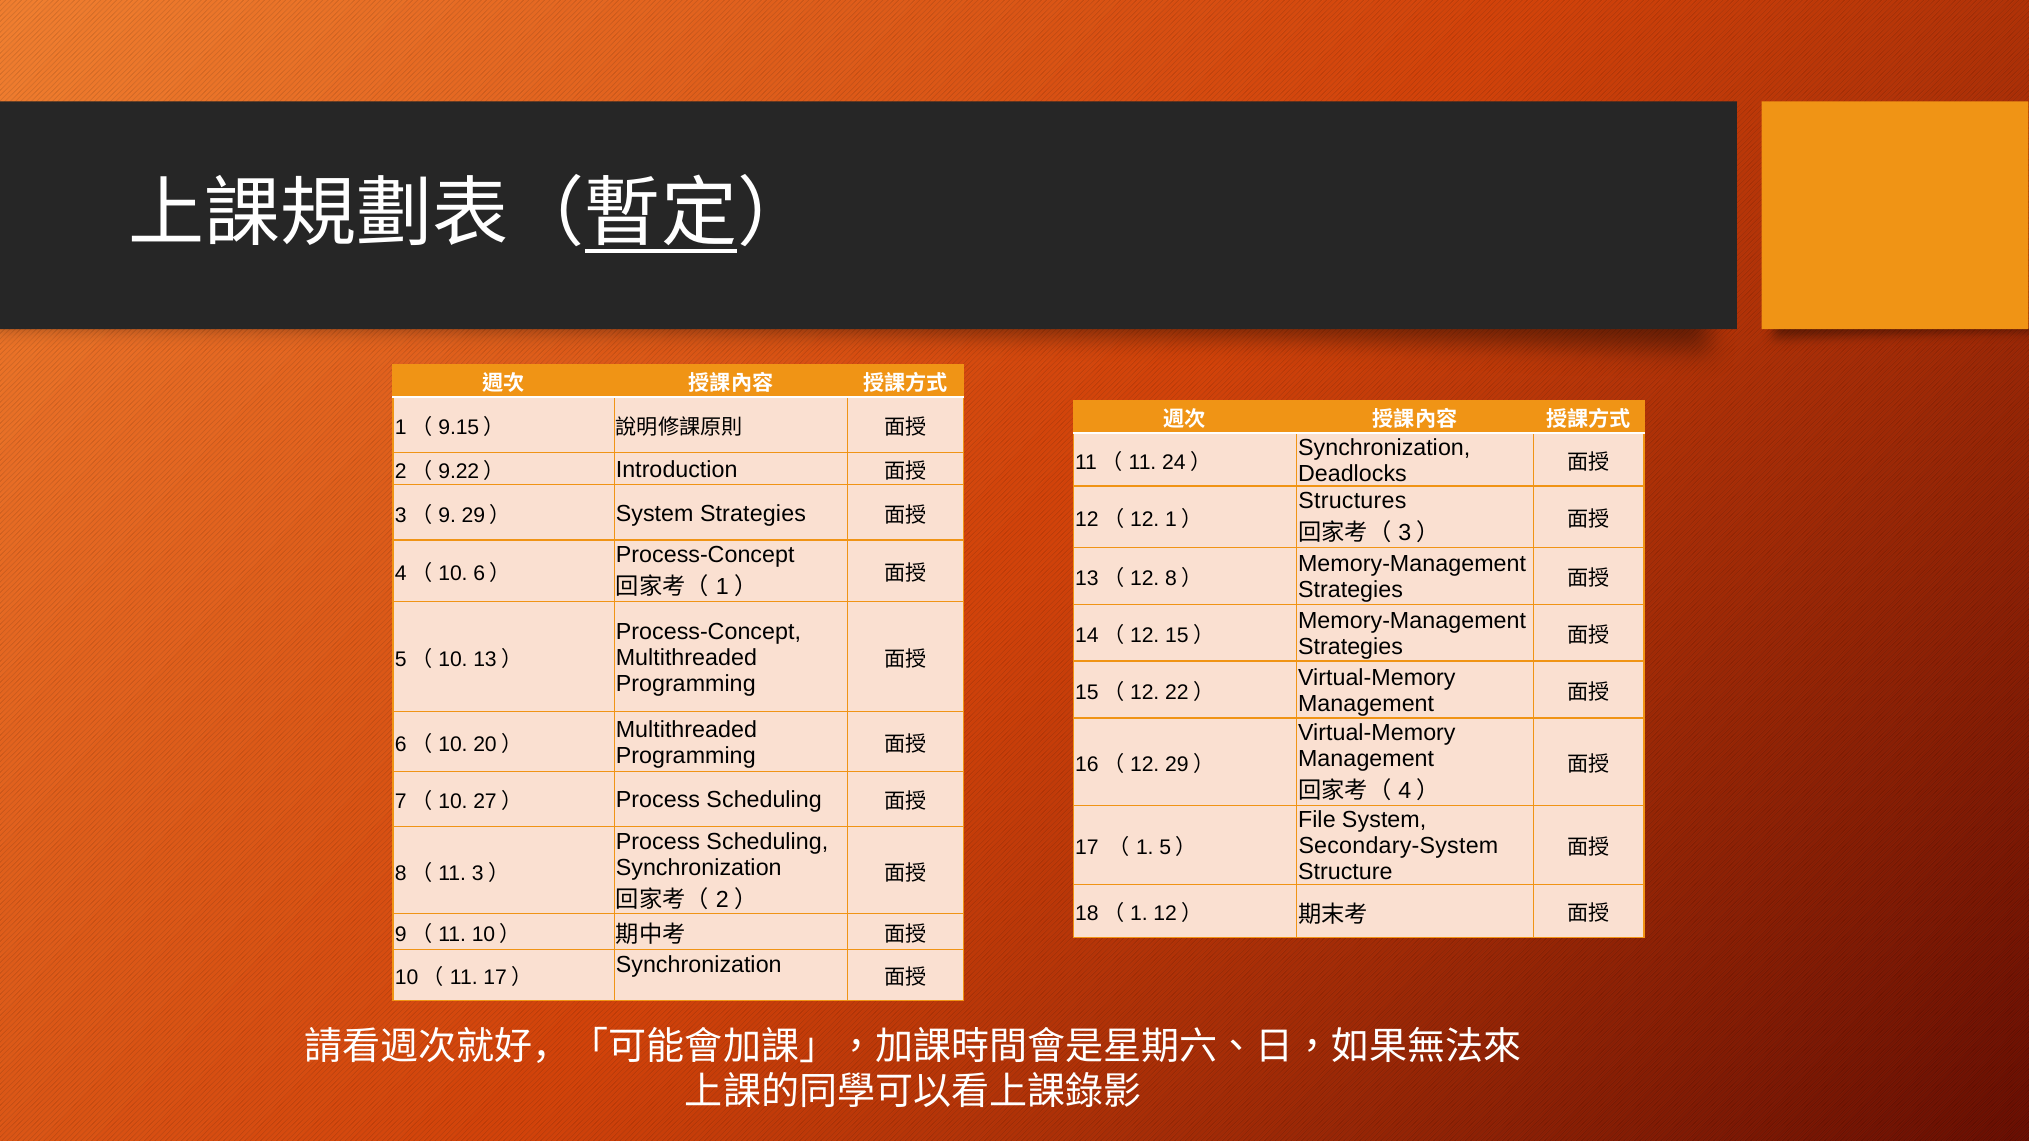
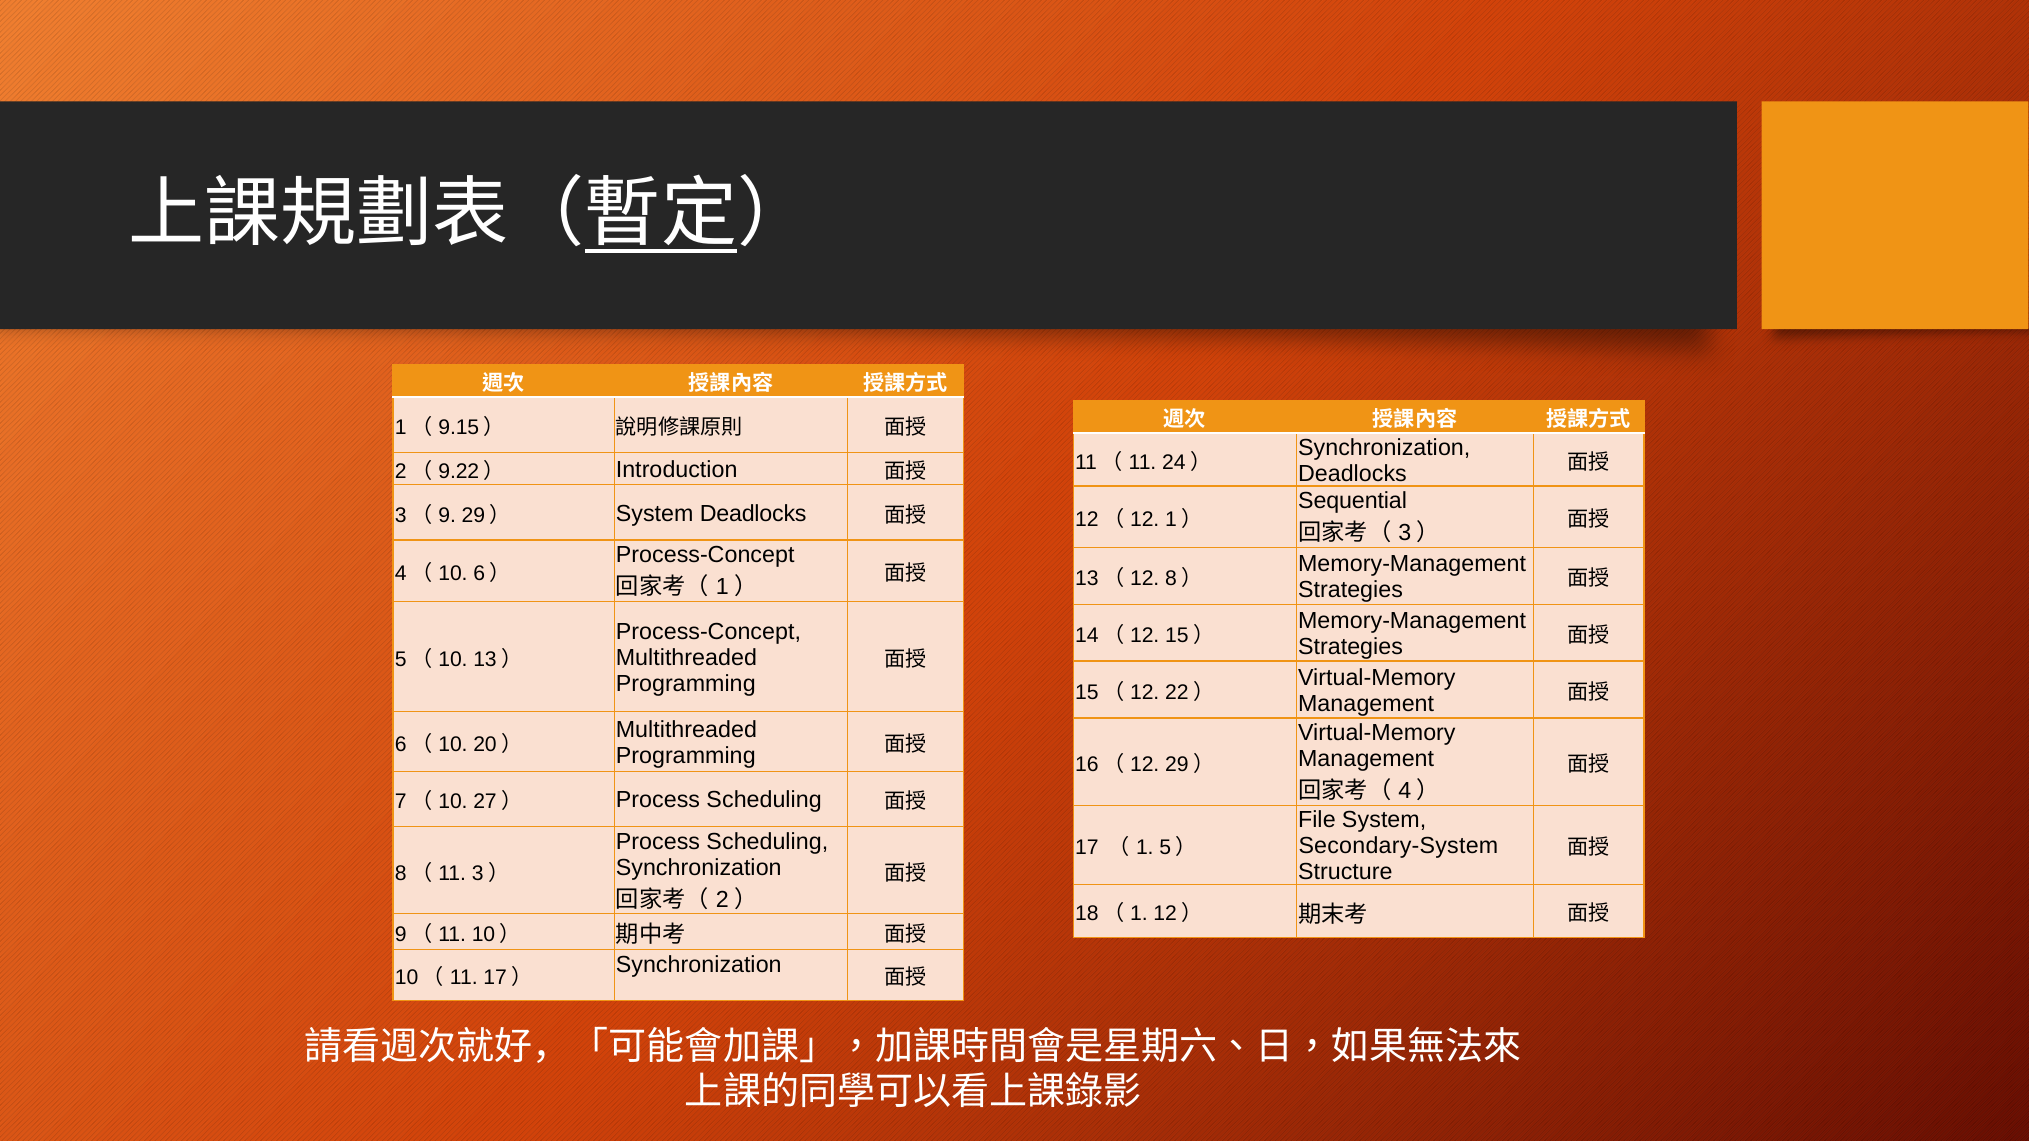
Structures: Structures -> Sequential (1353, 501)
System Strategies: Strategies -> Deadlocks (753, 514)
